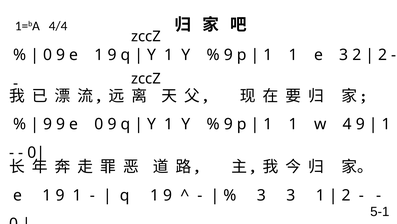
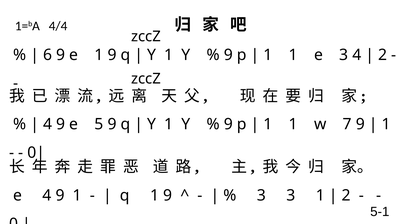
0: 0 -> 6 (48, 55)
3 2: 2 -> 4 (357, 55)
9: 9 -> 4 (48, 124)
e 0: 0 -> 5 (99, 124)
4: 4 -> 7 (347, 124)
1: 1 -> 4 (47, 195)
